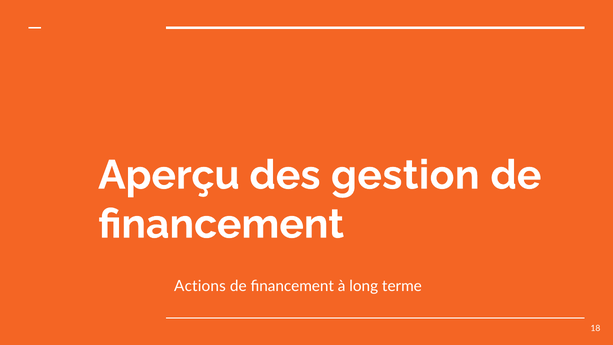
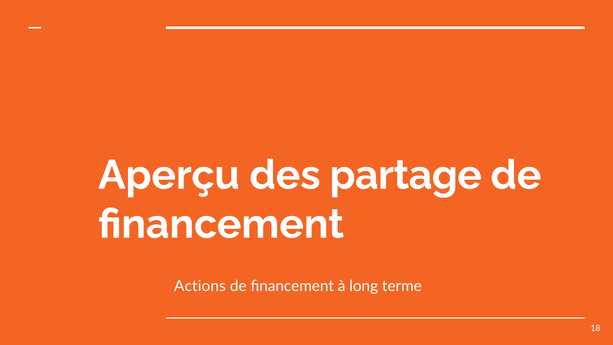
gestion: gestion -> partage (406, 175)
